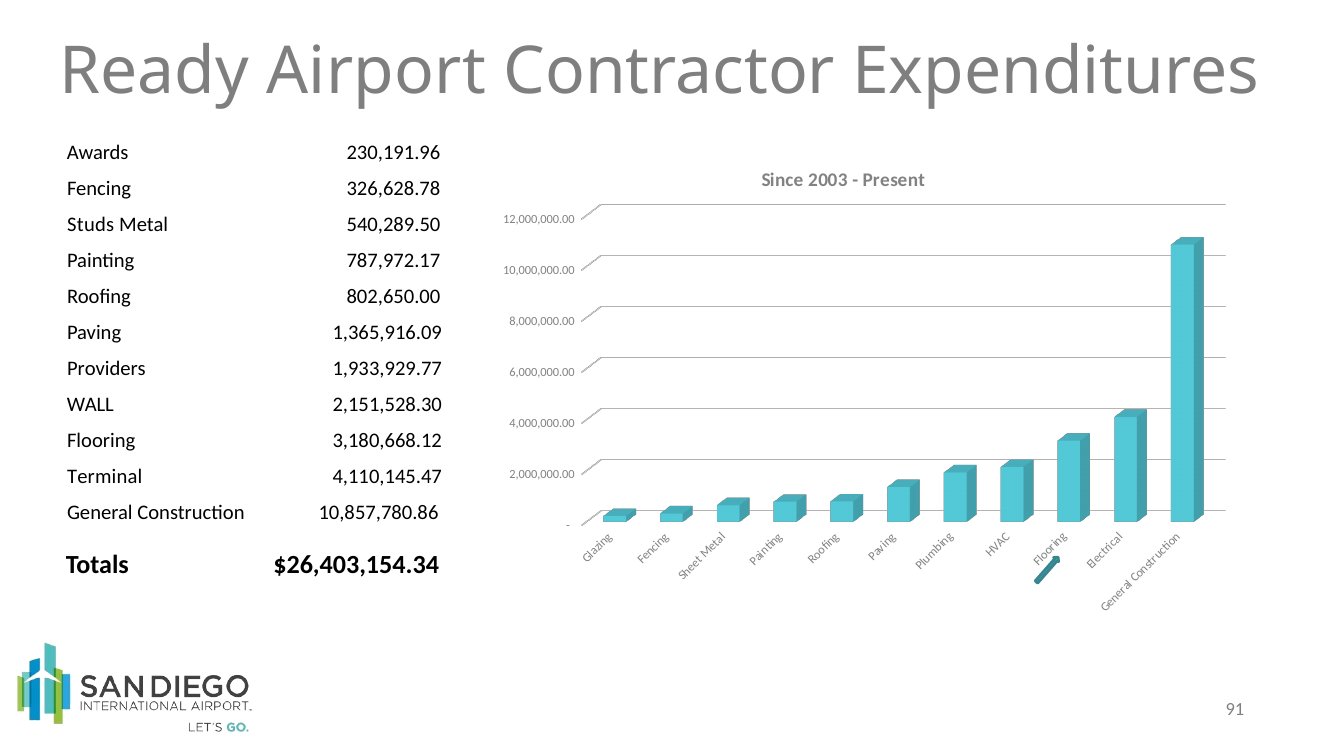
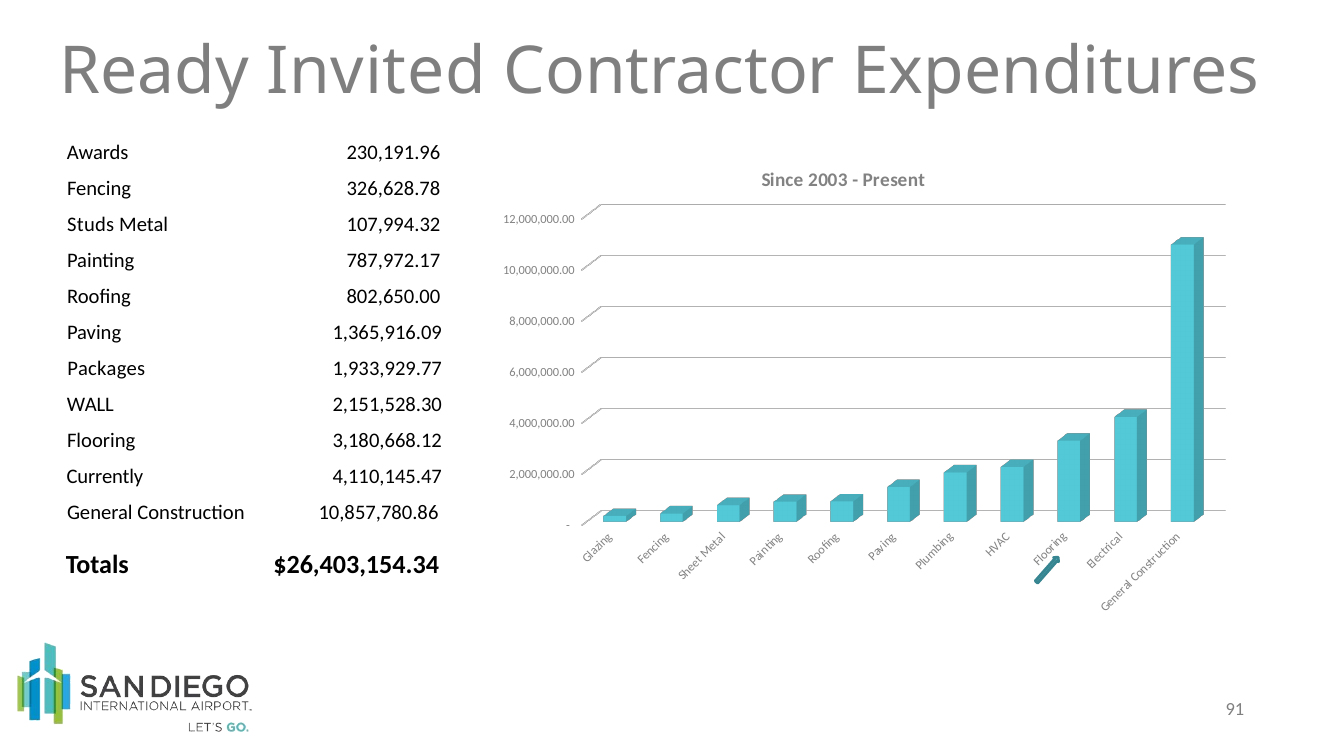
Airport: Airport -> Invited (376, 72)
540,289.50: 540,289.50 -> 107,994.32 (393, 225)
Providers: Providers -> Packages (106, 369)
Terminal: Terminal -> Currently (105, 477)
